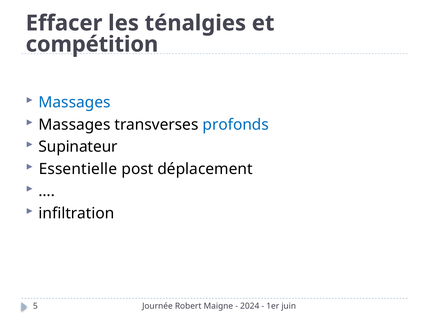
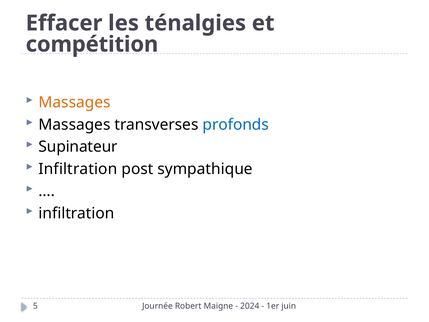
Massages colour: blue -> orange (75, 102)
Essentielle: Essentielle -> Infiltration (78, 169)
déplacement: déplacement -> sympathique (205, 169)
